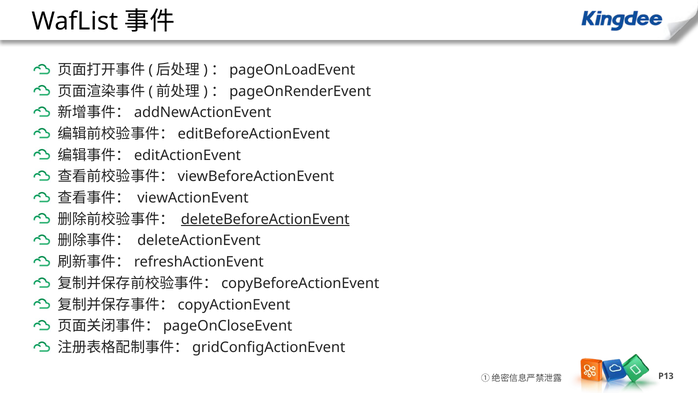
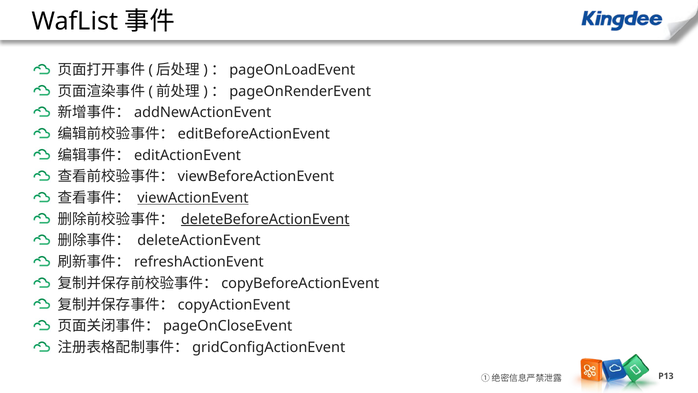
viewActionEvent underline: none -> present (193, 198)
